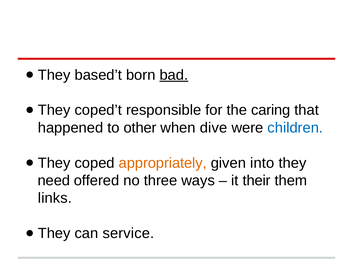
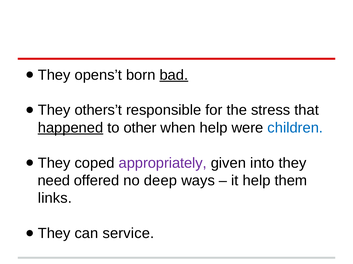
based’t: based’t -> opens’t (98, 75)
coped’t: coped’t -> others’t (98, 110)
caring: caring -> stress (271, 110)
happened underline: none -> present (71, 128)
when dive: dive -> help (214, 128)
appropriately colour: orange -> purple (163, 163)
three: three -> deep (160, 181)
it their: their -> help (257, 181)
